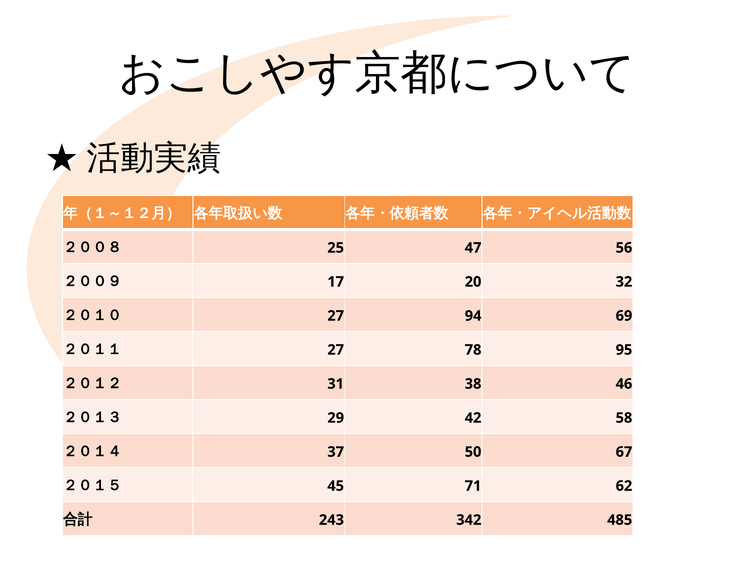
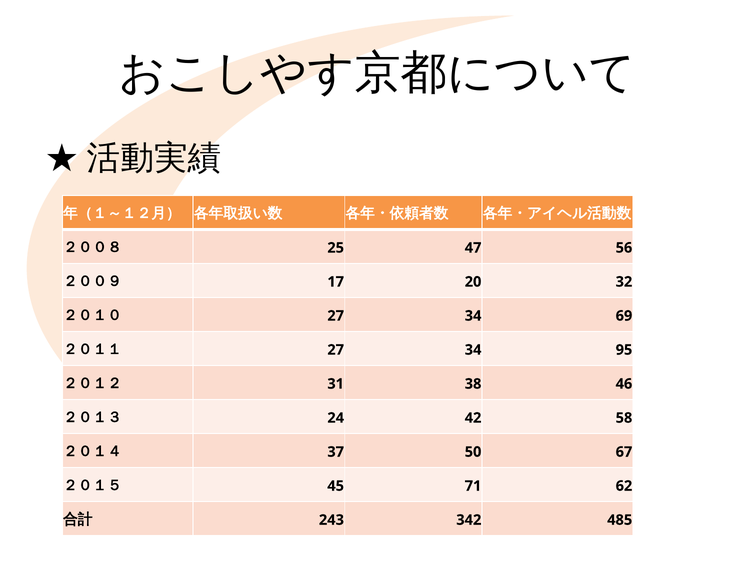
２０１０ 27 94: 94 -> 34 (473, 316)
２０１１ 27 78: 78 -> 34 (473, 350)
29: 29 -> 24 (336, 418)
